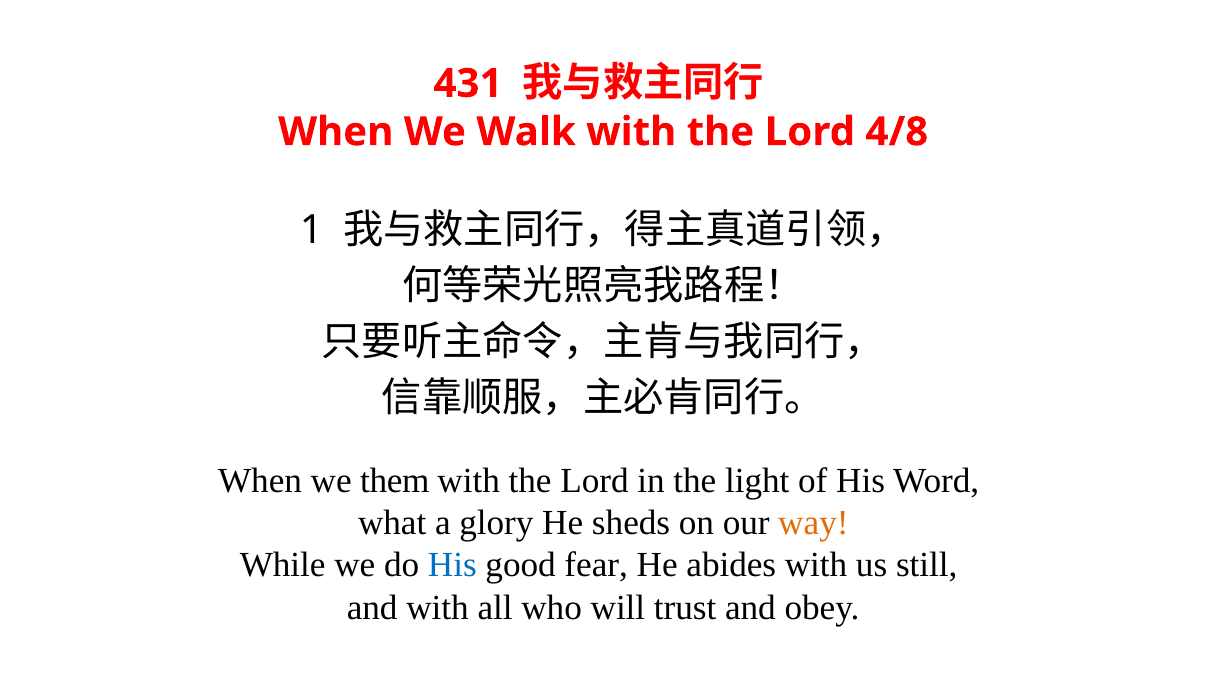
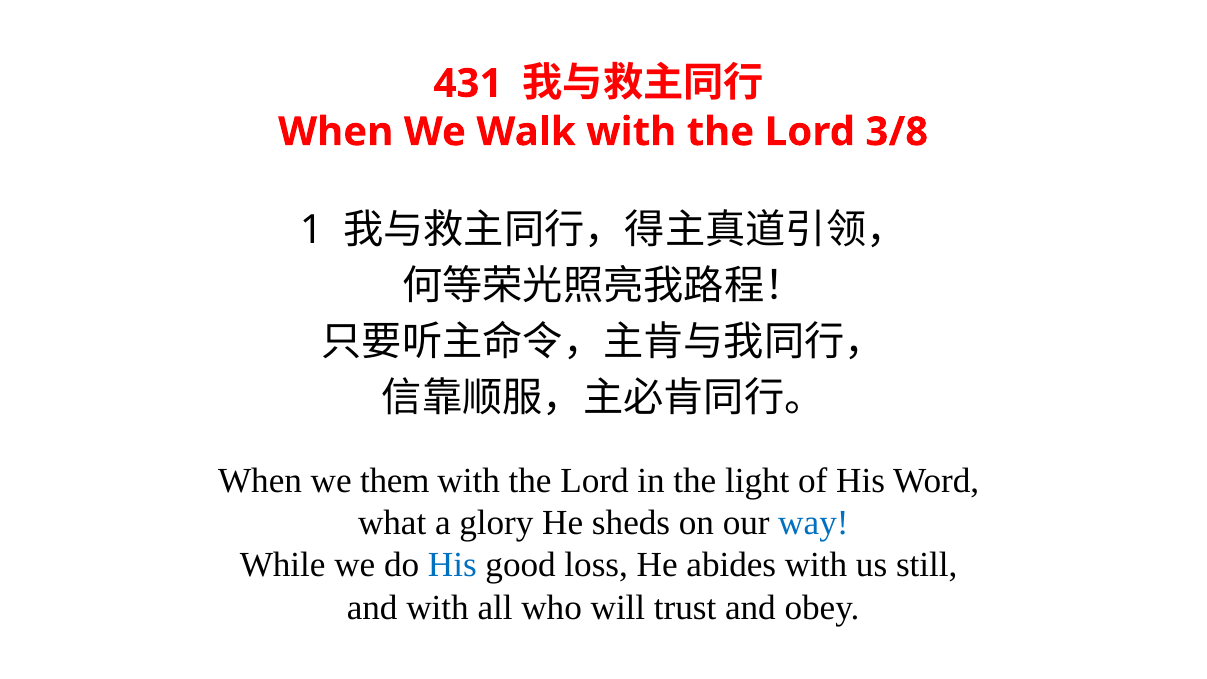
4/8: 4/8 -> 3/8 (897, 132)
way colour: orange -> blue (813, 523)
fear: fear -> loss (596, 565)
